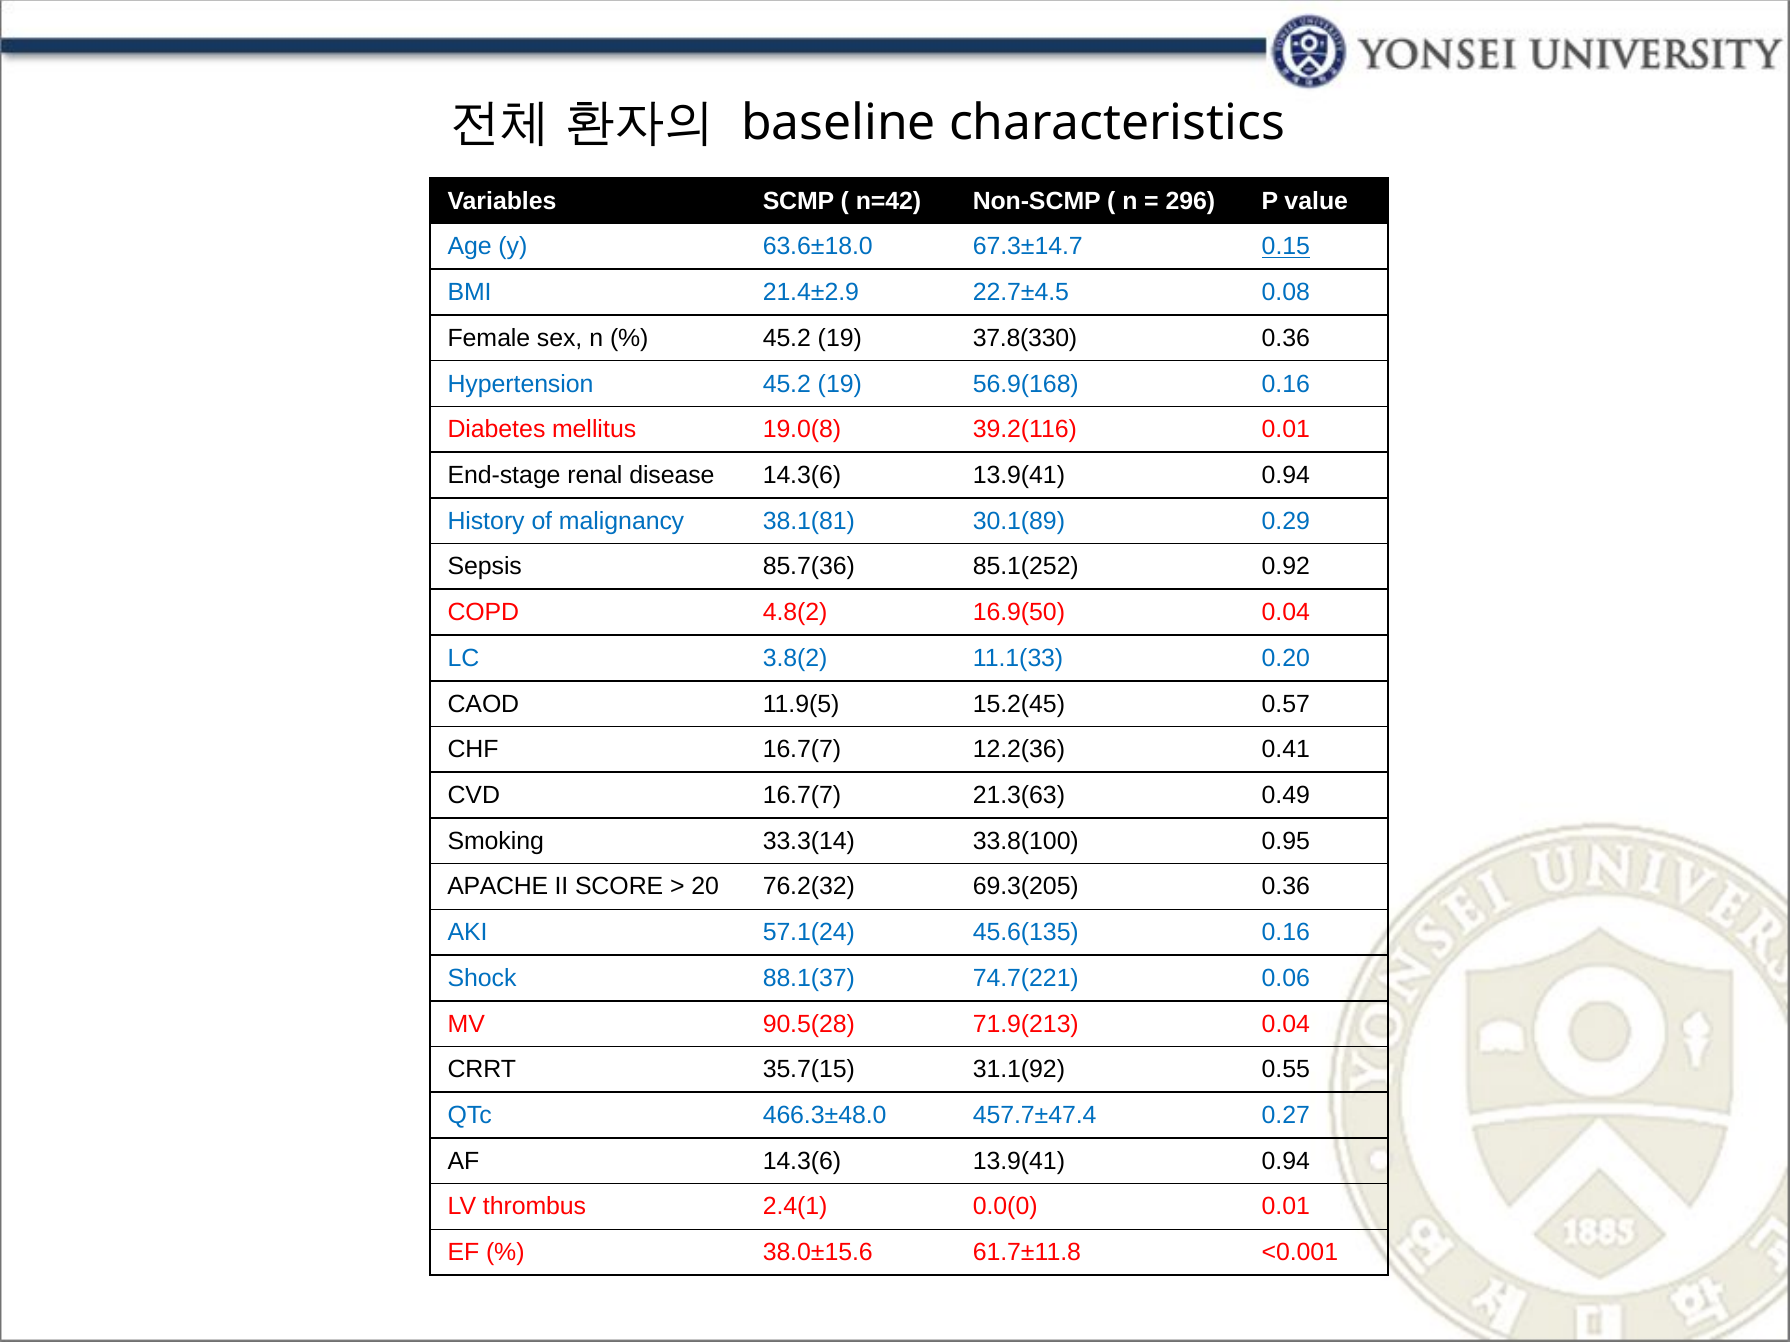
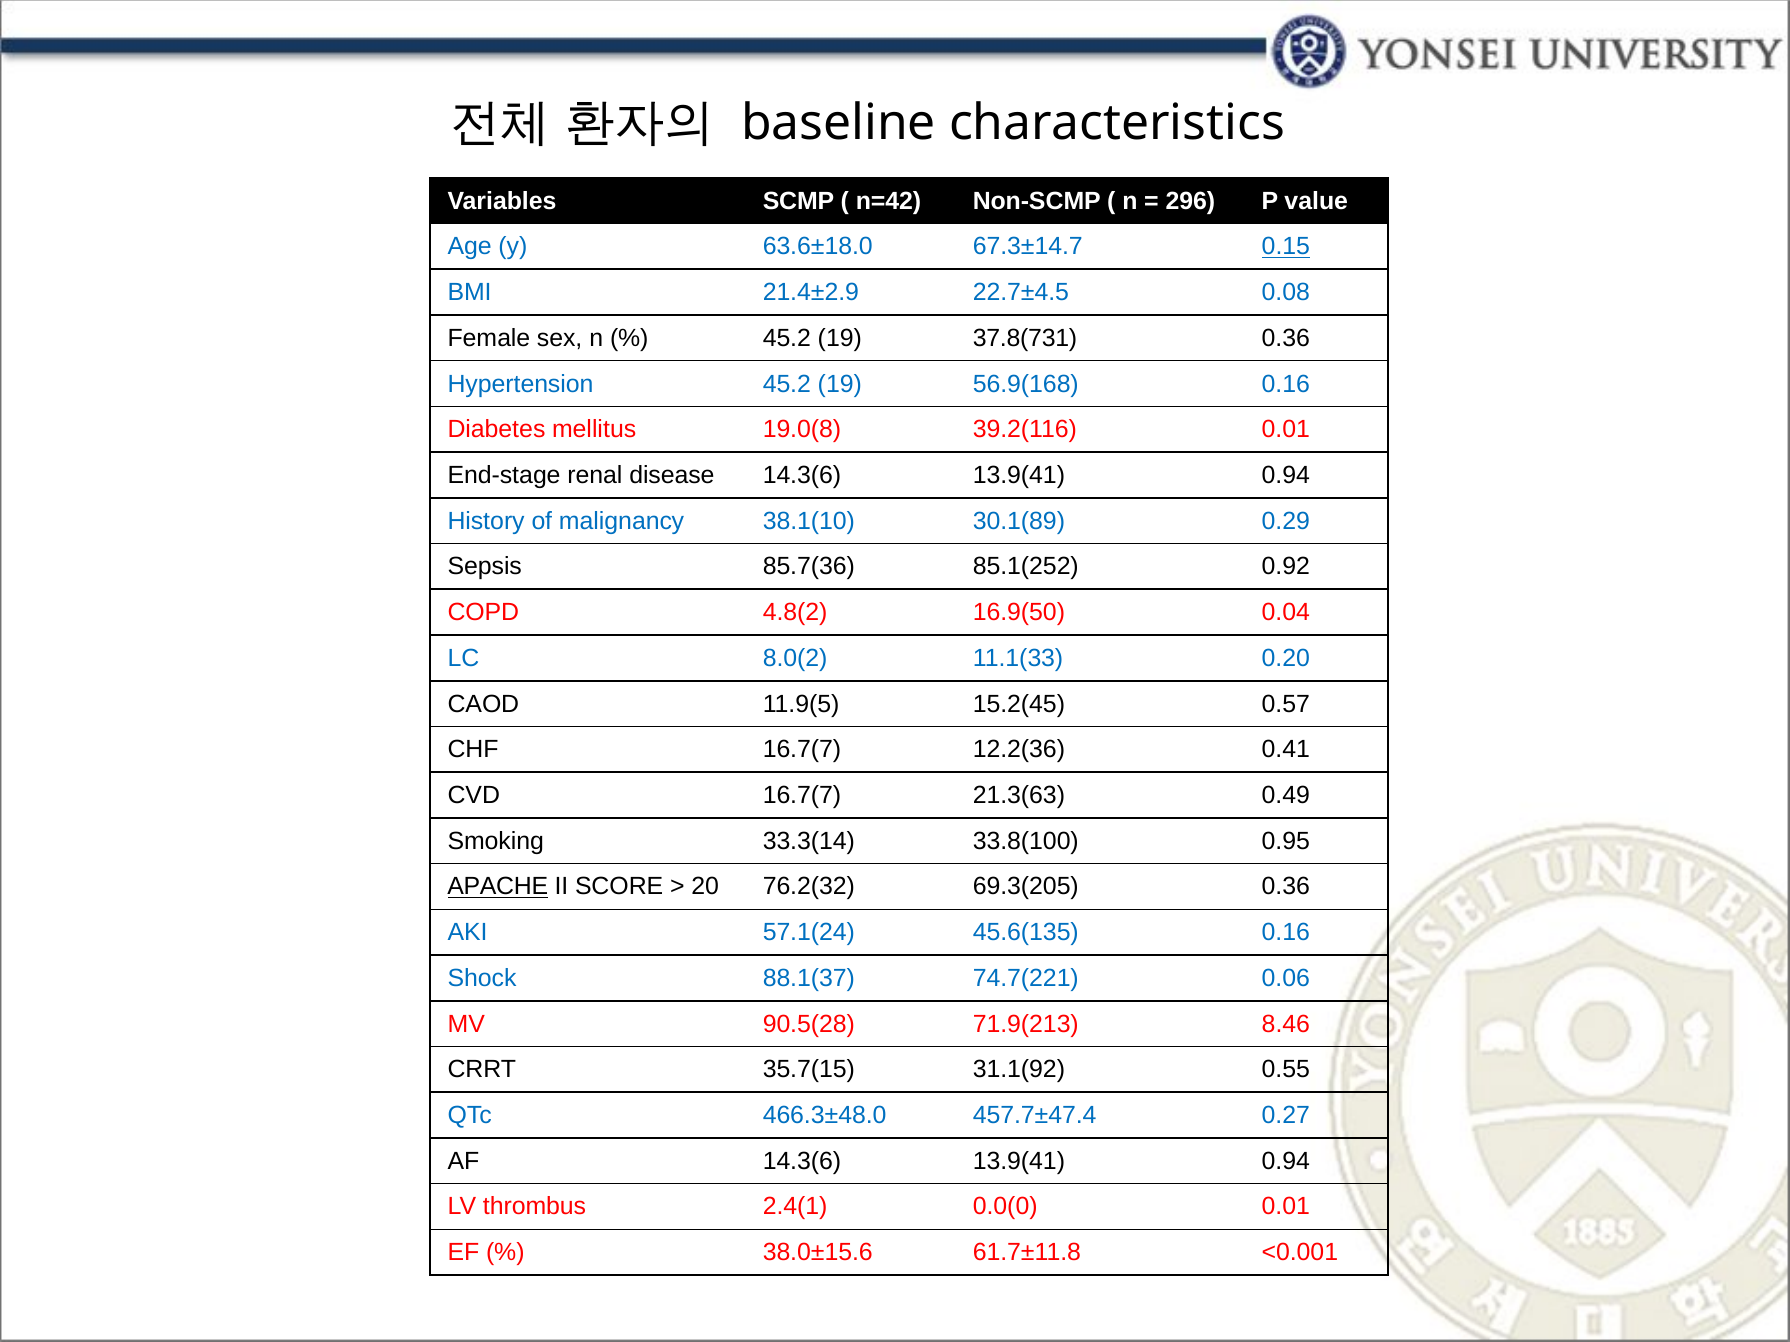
37.8(330: 37.8(330 -> 37.8(731 (1025, 338)
38.1(81: 38.1(81 -> 38.1(10 (809, 521)
3.8(2: 3.8(2 -> 8.0(2 (795, 658)
APACHE underline: none -> present (498, 887)
71.9(213 0.04: 0.04 -> 8.46 (1286, 1024)
